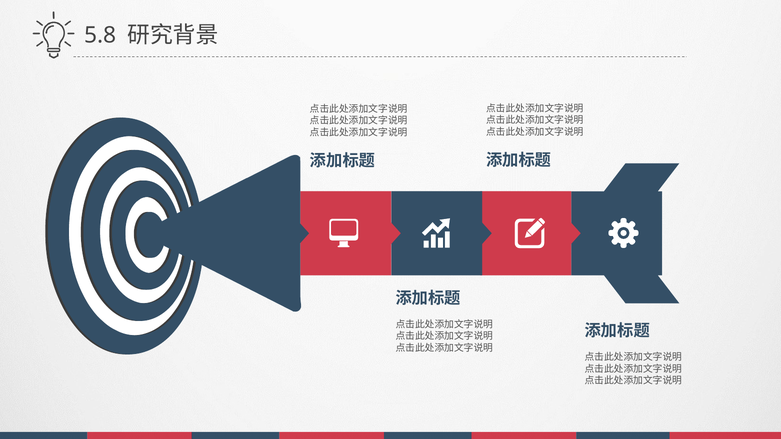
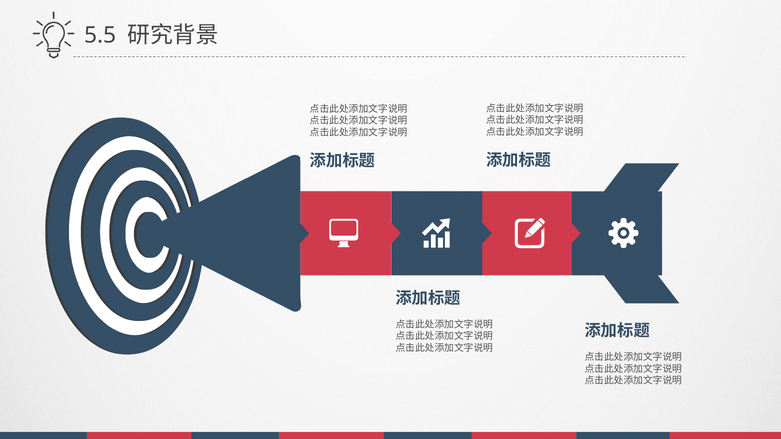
5.8: 5.8 -> 5.5 (100, 35)
